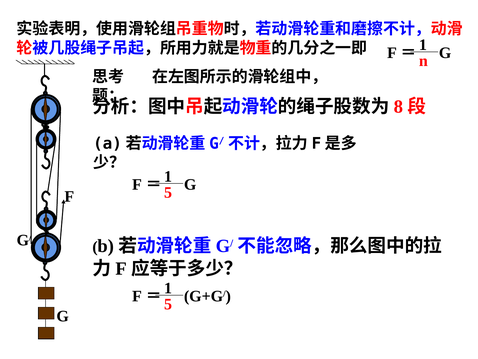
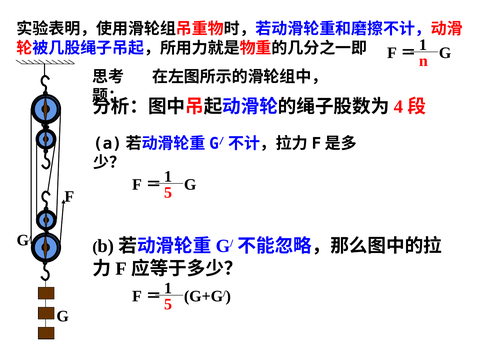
8: 8 -> 4 (398, 106)
